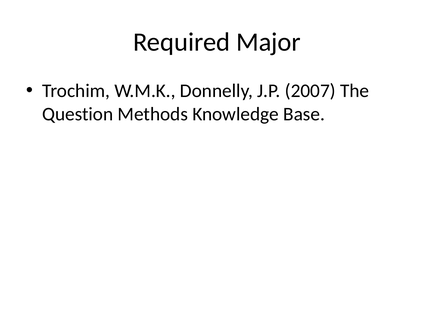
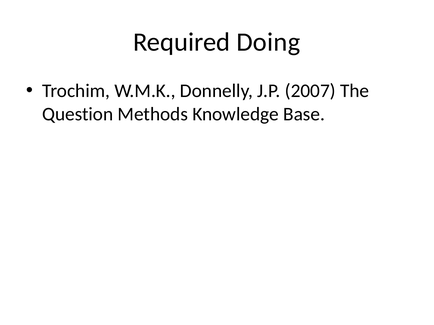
Major: Major -> Doing (268, 42)
